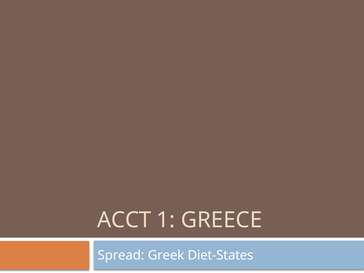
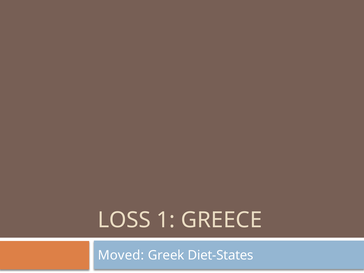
ACCT: ACCT -> LOSS (124, 220)
Spread: Spread -> Moved (121, 255)
